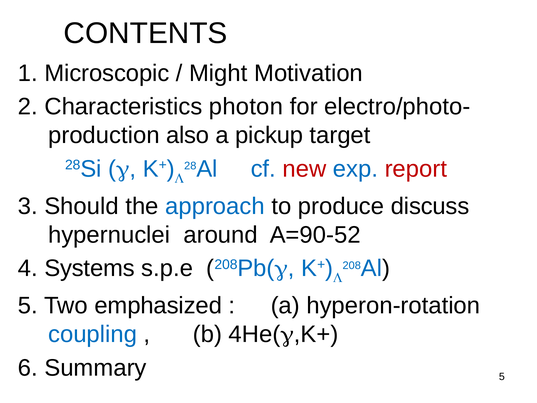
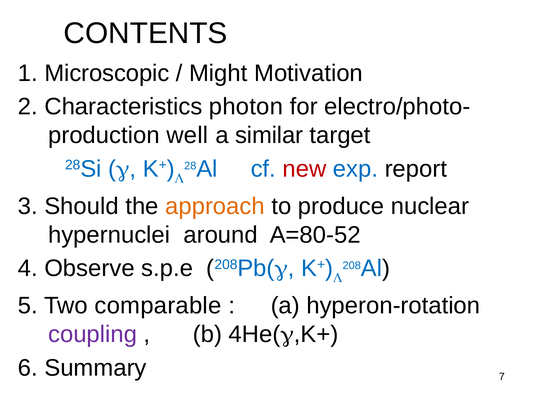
also: also -> well (187, 135)
pickup: pickup -> similar (269, 135)
report colour: red -> black (416, 169)
approach colour: blue -> orange (215, 206)
discuss: discuss -> nuclear (430, 206)
A=90-52: A=90-52 -> A=80-52 (315, 235)
Systems: Systems -> Observe (90, 268)
emphasized: emphasized -> comparable (158, 306)
coupling colour: blue -> purple (93, 334)
Summary 5: 5 -> 7 (502, 376)
